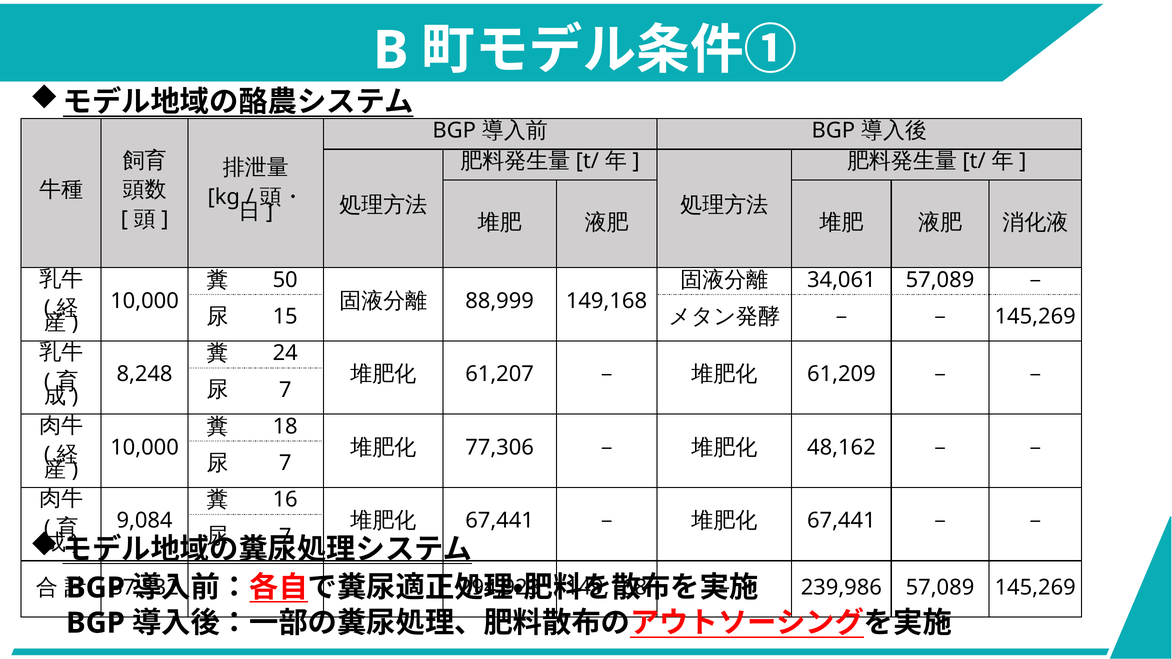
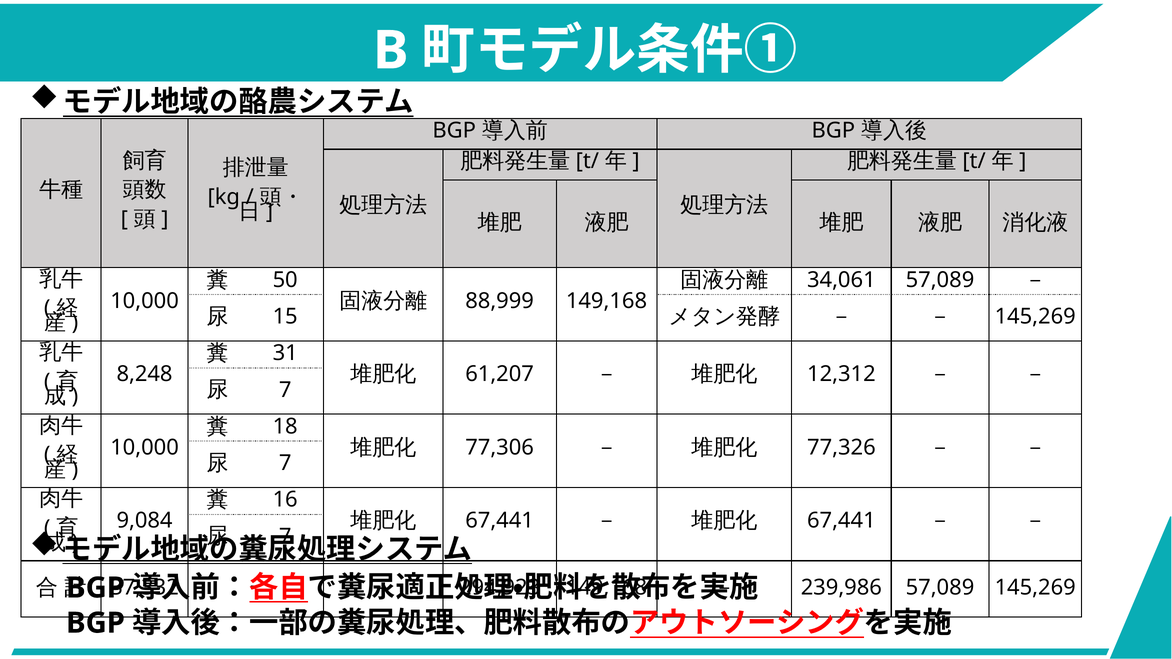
24: 24 -> 31 (285, 353)
61,209: 61,209 -> 12,312 (841, 374)
48,162: 48,162 -> 77,326 (841, 448)
